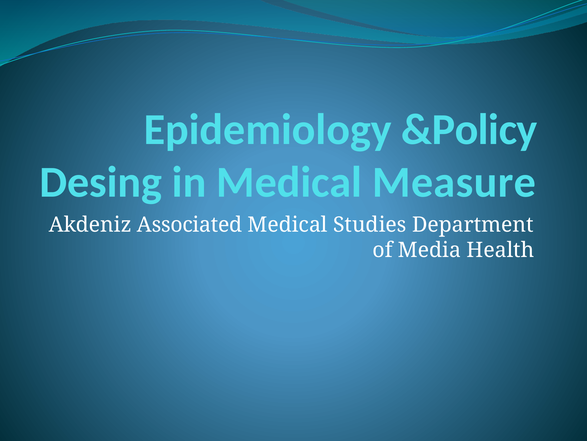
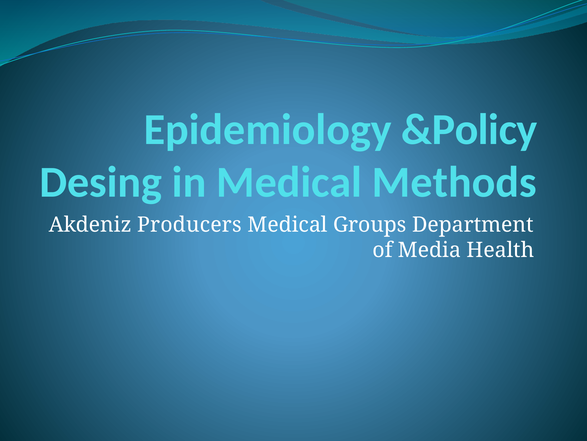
Measure: Measure -> Methods (454, 182)
Associated: Associated -> Producers (189, 224)
Studies: Studies -> Groups (370, 224)
